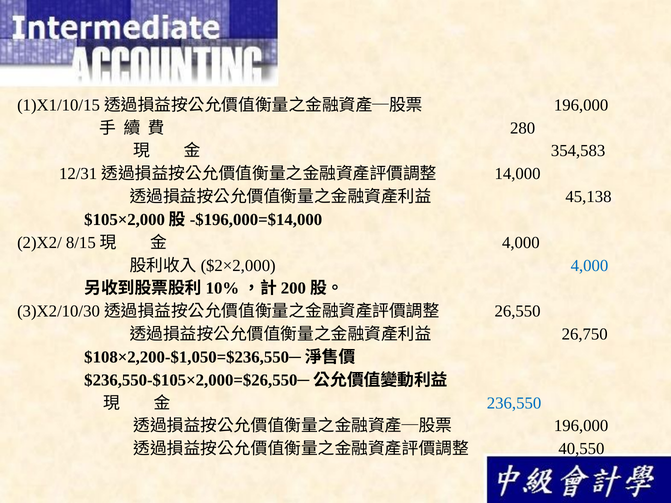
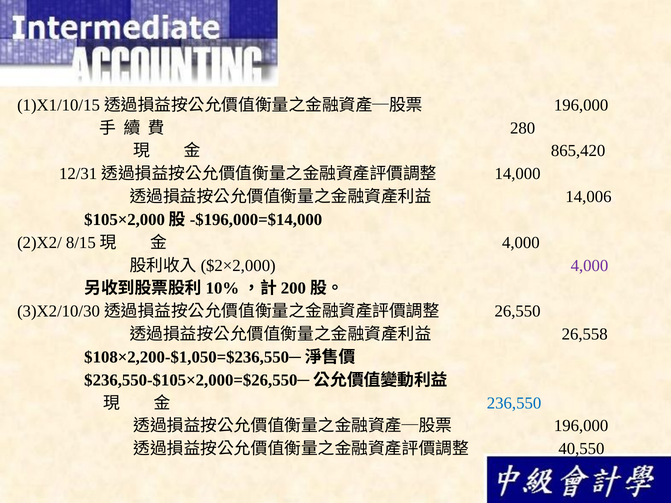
354,583: 354,583 -> 865,420 (578, 151)
45,138: 45,138 -> 14,006 (588, 197)
4,000 colour: blue -> purple (589, 266)
26,750: 26,750 -> 26,558 (585, 334)
